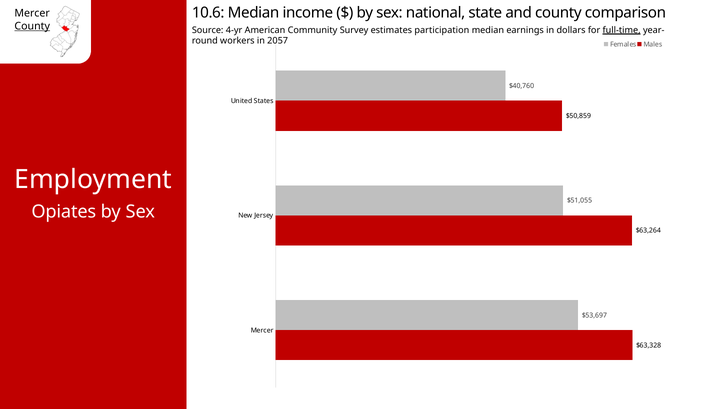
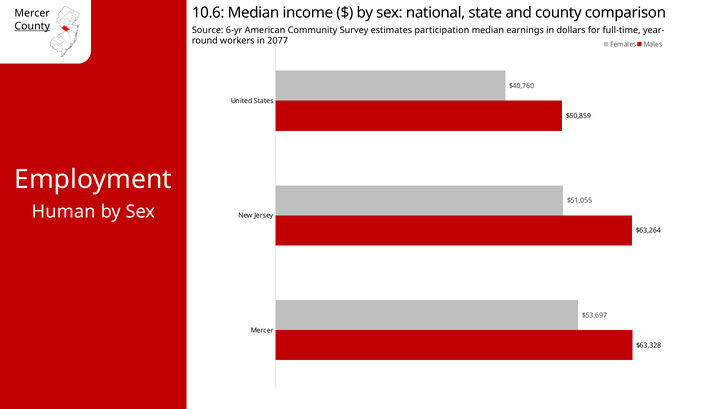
4-yr: 4-yr -> 6-yr (234, 30)
full-time underline: present -> none (622, 30)
2057: 2057 -> 2077 (278, 41)
Opiates: Opiates -> Human (64, 212)
